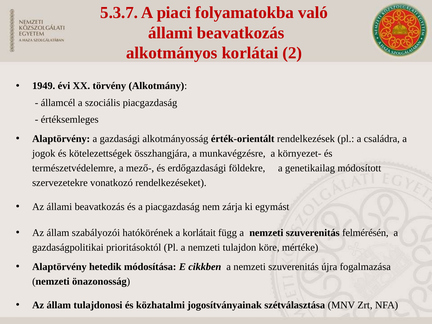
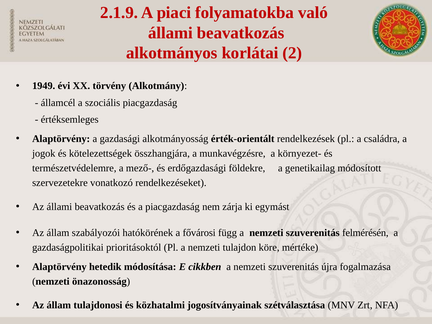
5.3.7: 5.3.7 -> 2.1.9 (119, 13)
korlátait: korlátait -> fővárosi (199, 233)
